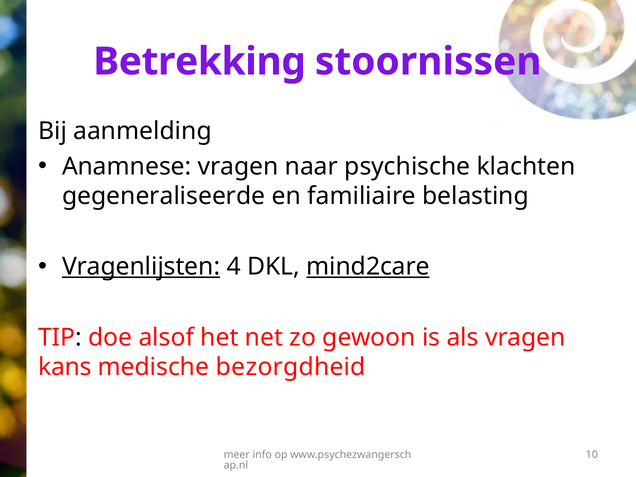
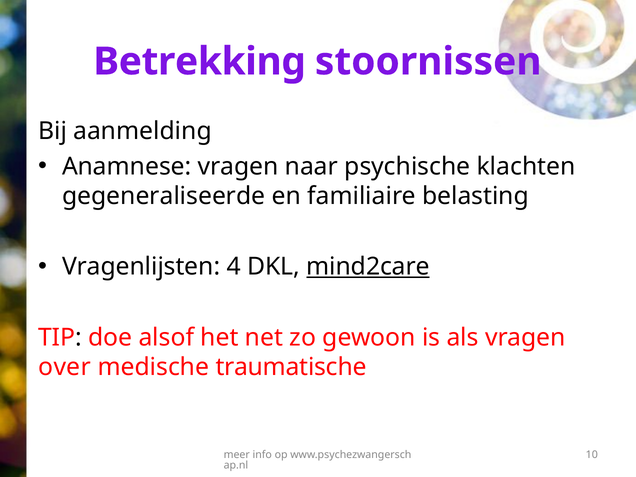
Vragenlijsten underline: present -> none (141, 267)
kans: kans -> over (65, 367)
bezorgdheid: bezorgdheid -> traumatische (291, 367)
